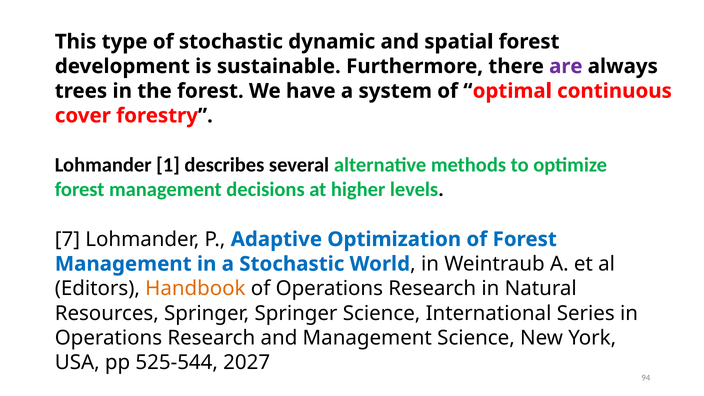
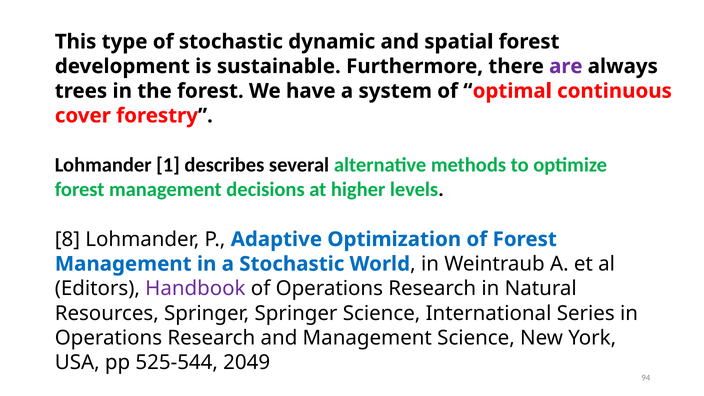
7: 7 -> 8 (67, 239)
Handbook colour: orange -> purple (195, 289)
2027: 2027 -> 2049 (247, 363)
